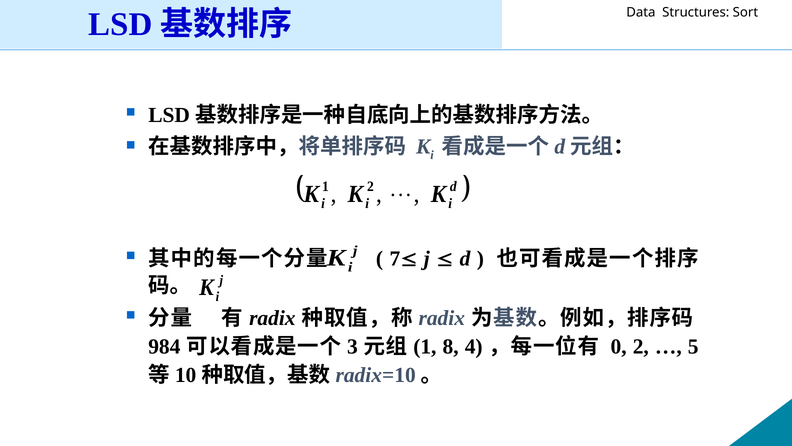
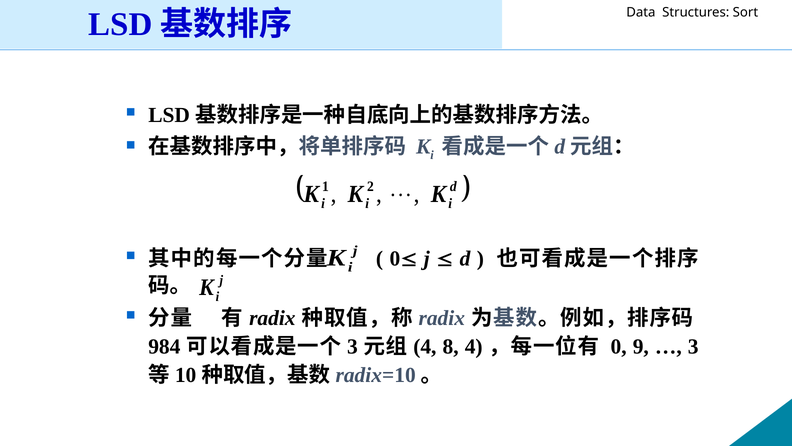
7: 7 -> 0 (395, 258)
1: 1 -> 4 (425, 346)
0 2: 2 -> 9 (641, 346)
5: 5 -> 3 (693, 346)
